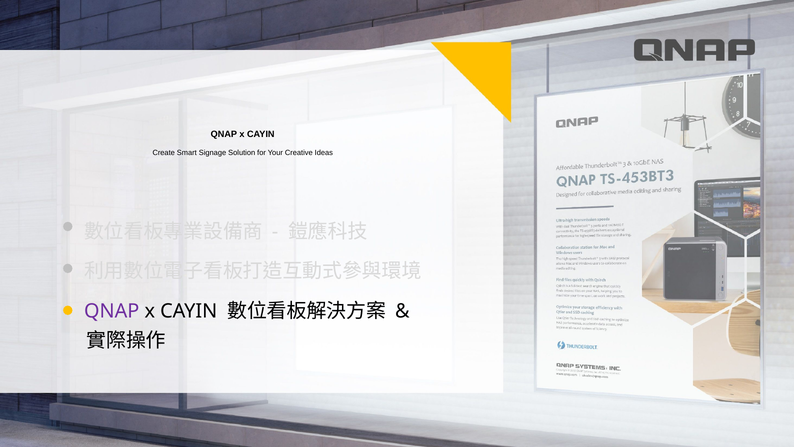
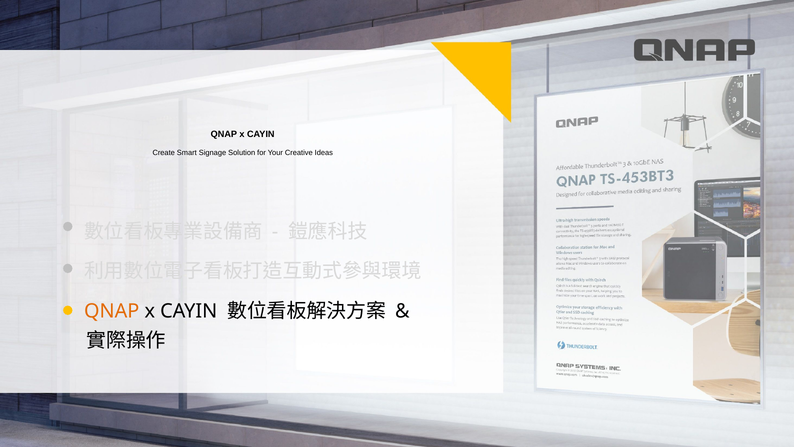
QNAP colour: purple -> orange (112, 311)
